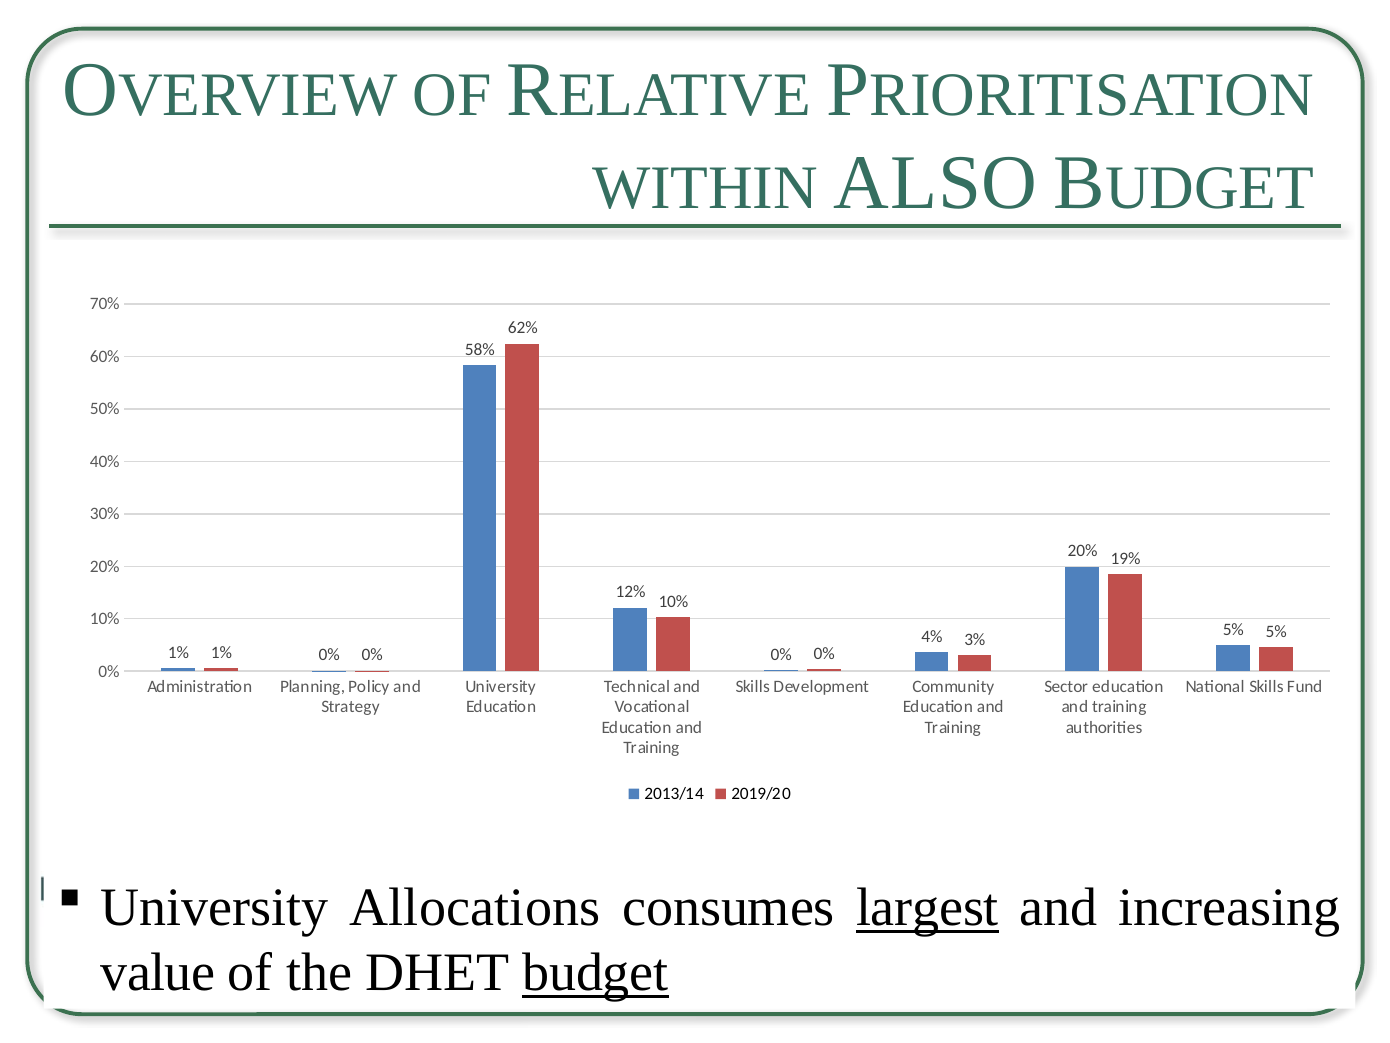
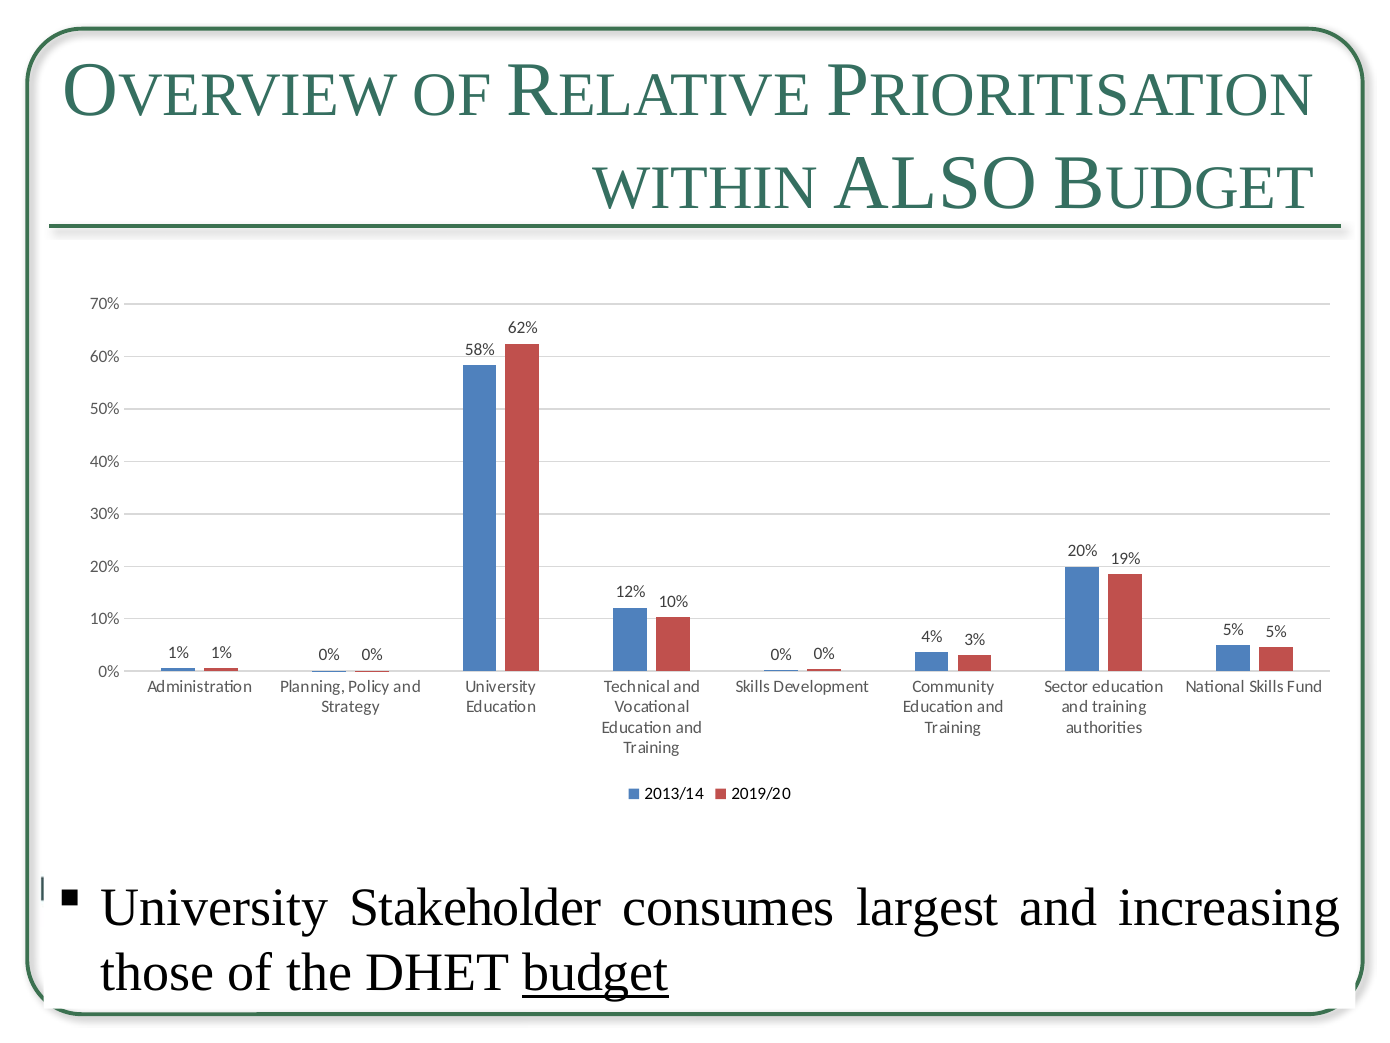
Allocations: Allocations -> Stakeholder (475, 908)
largest underline: present -> none (927, 908)
value: value -> those (158, 973)
